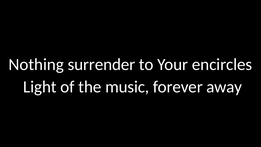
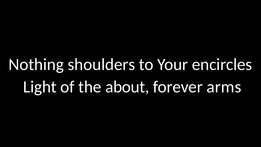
surrender: surrender -> shoulders (101, 64)
music: music -> about (127, 87)
away: away -> arms (224, 87)
